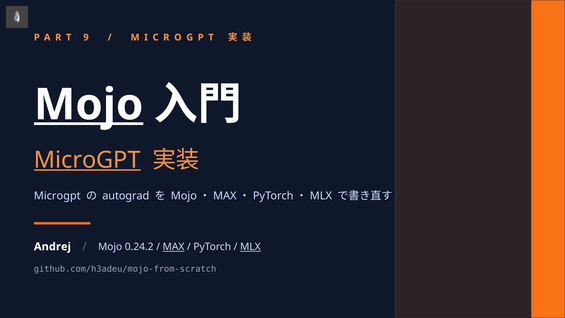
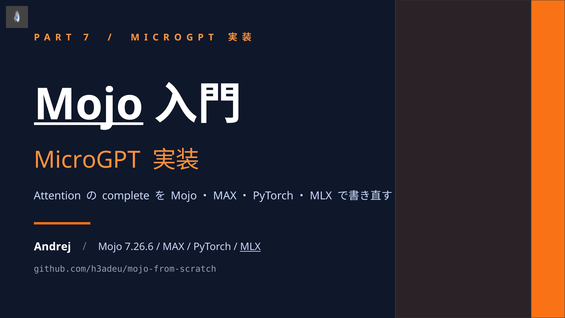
9: 9 -> 7 (86, 37)
MicroGPT underline: present -> none (87, 160)
Microgpt: Microgpt -> Attention (57, 196)
autograd: autograd -> complete (126, 196)
0.24.2: 0.24.2 -> 7.26.6 (139, 247)
MAX underline: present -> none (173, 247)
